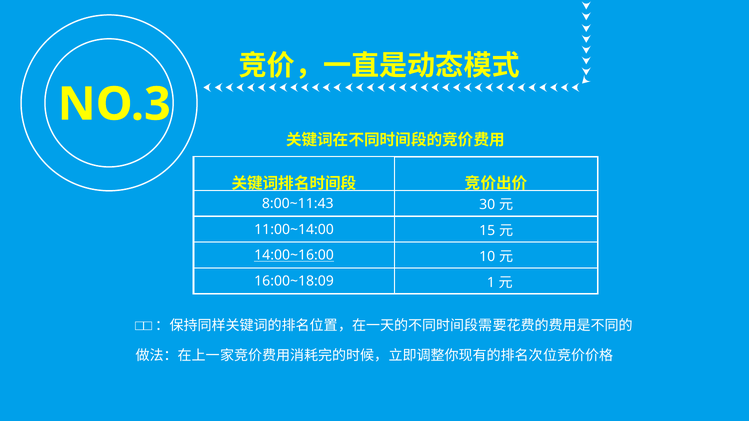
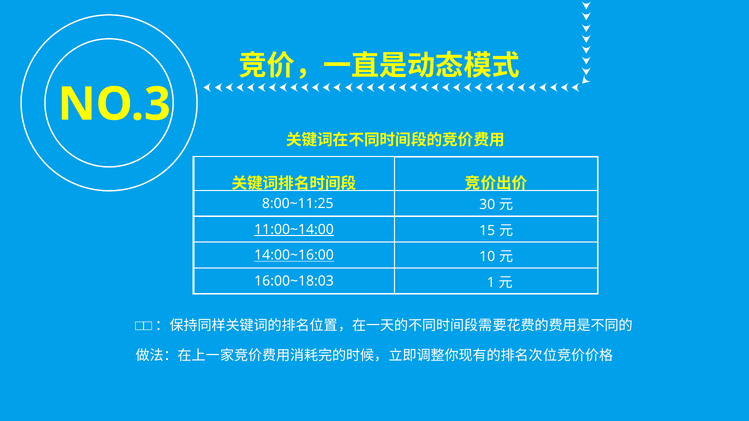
8:00~11:43: 8:00~11:43 -> 8:00~11:25 (298, 204)
11:00~14:00 underline: none -> present (294, 230)
16:00~18:09: 16:00~18:09 -> 16:00~18:03 (294, 281)
